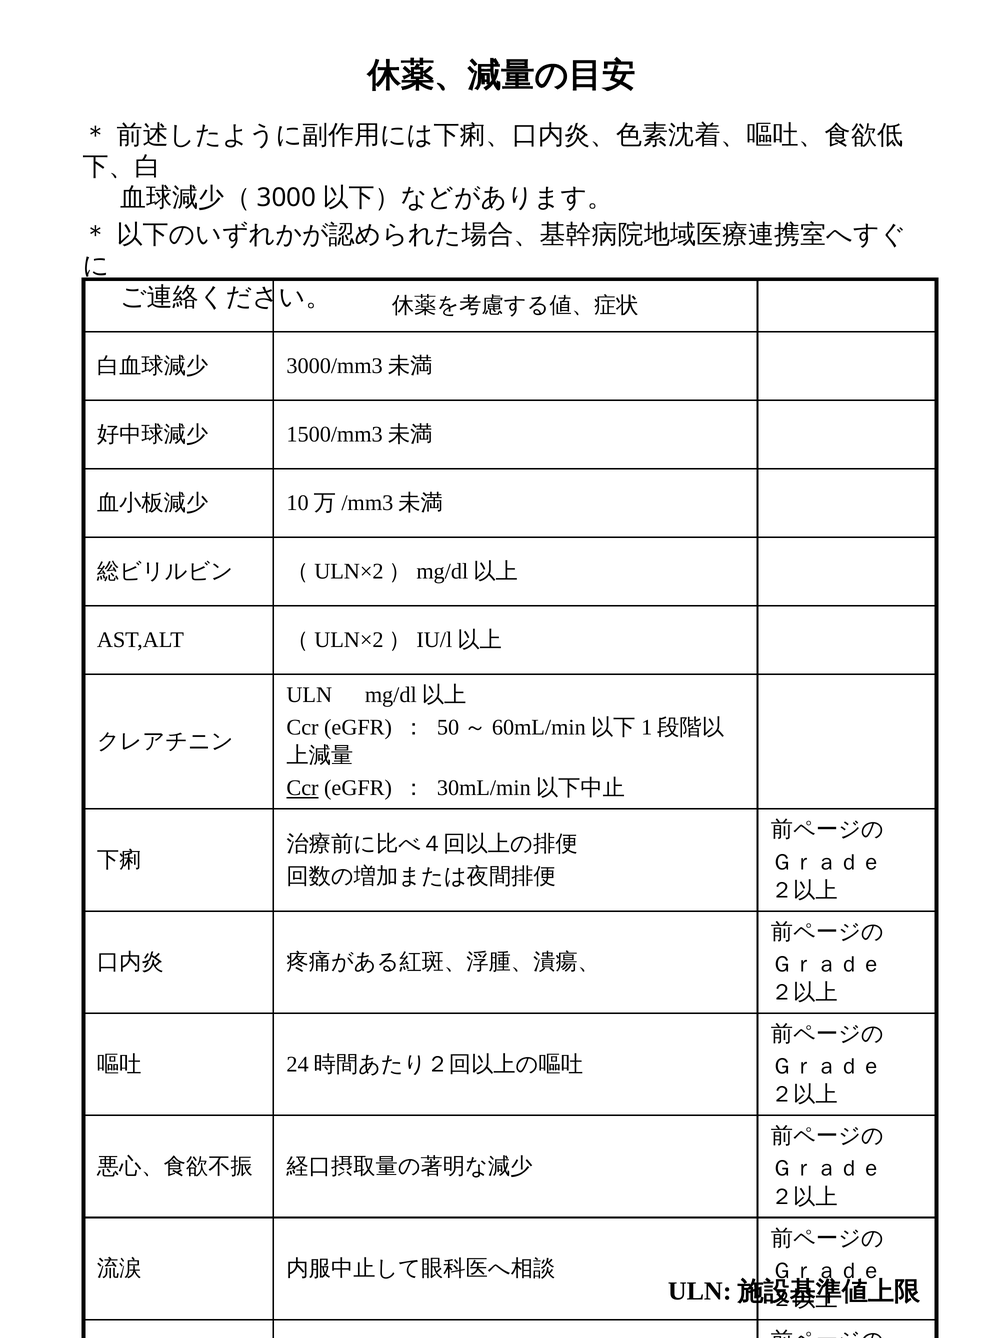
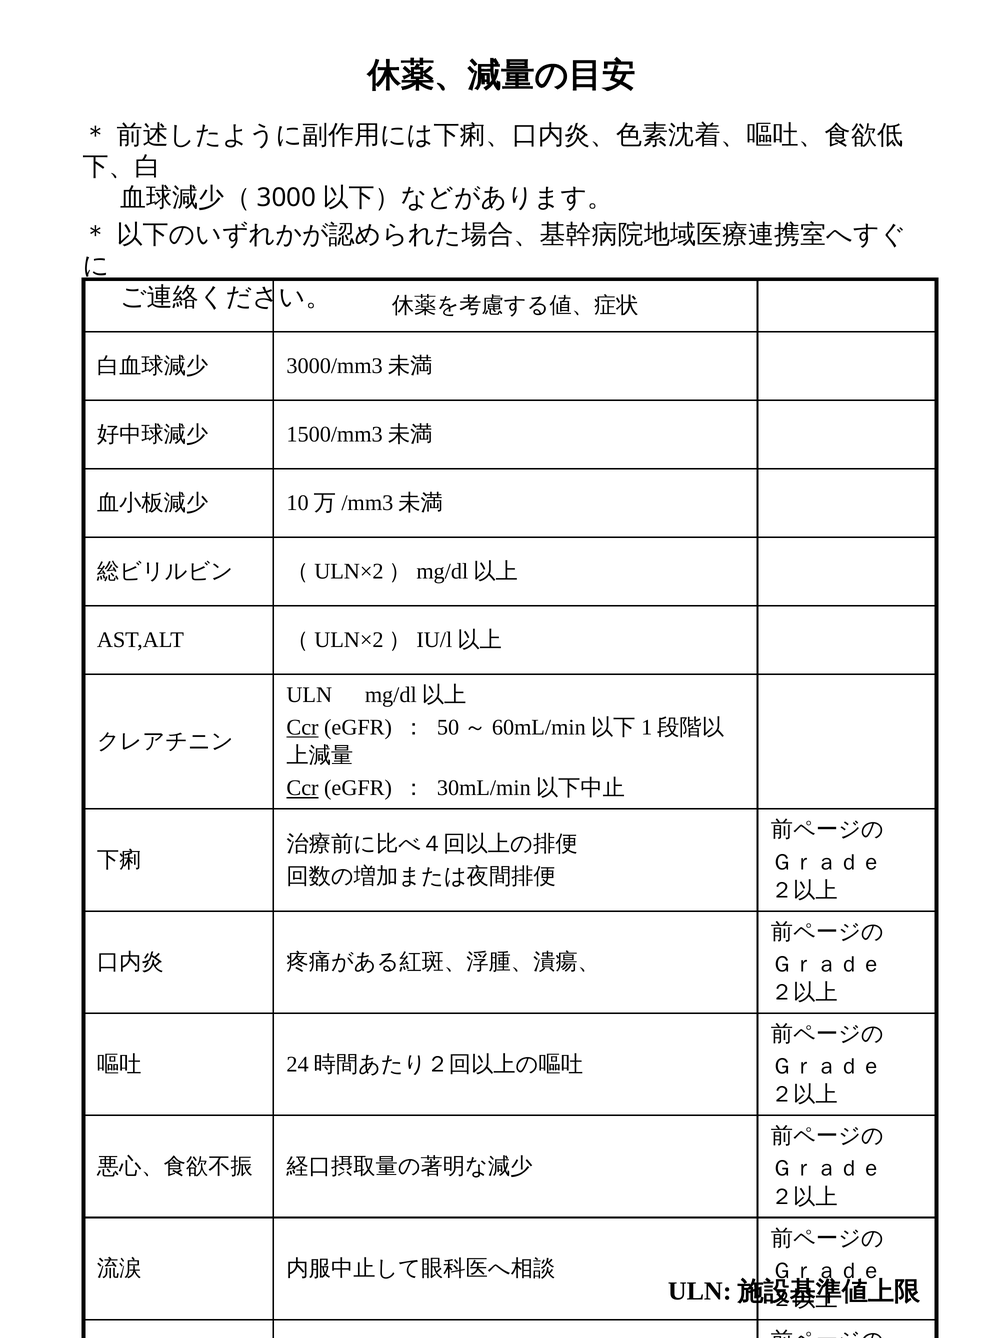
Ccr underline: none -> present (302, 727)
